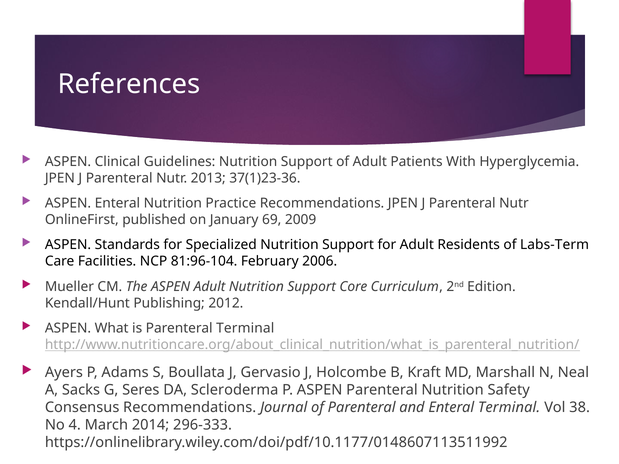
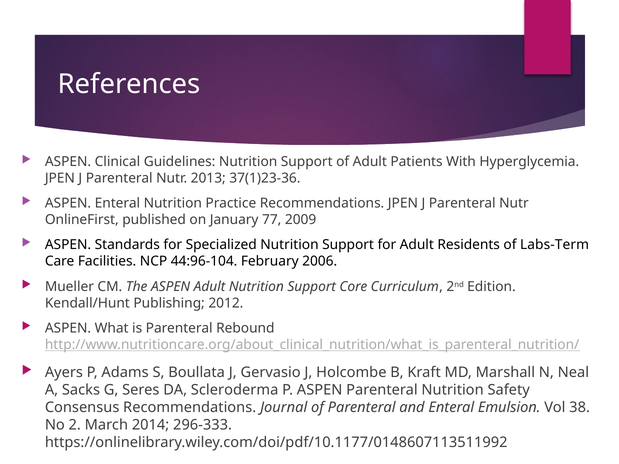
69: 69 -> 77 (272, 220)
81:96-104: 81:96-104 -> 44:96-104 (204, 262)
Parenteral Terminal: Terminal -> Rebound (245, 328)
Enteral Terminal: Terminal -> Emulsion (509, 408)
4: 4 -> 2 (75, 425)
